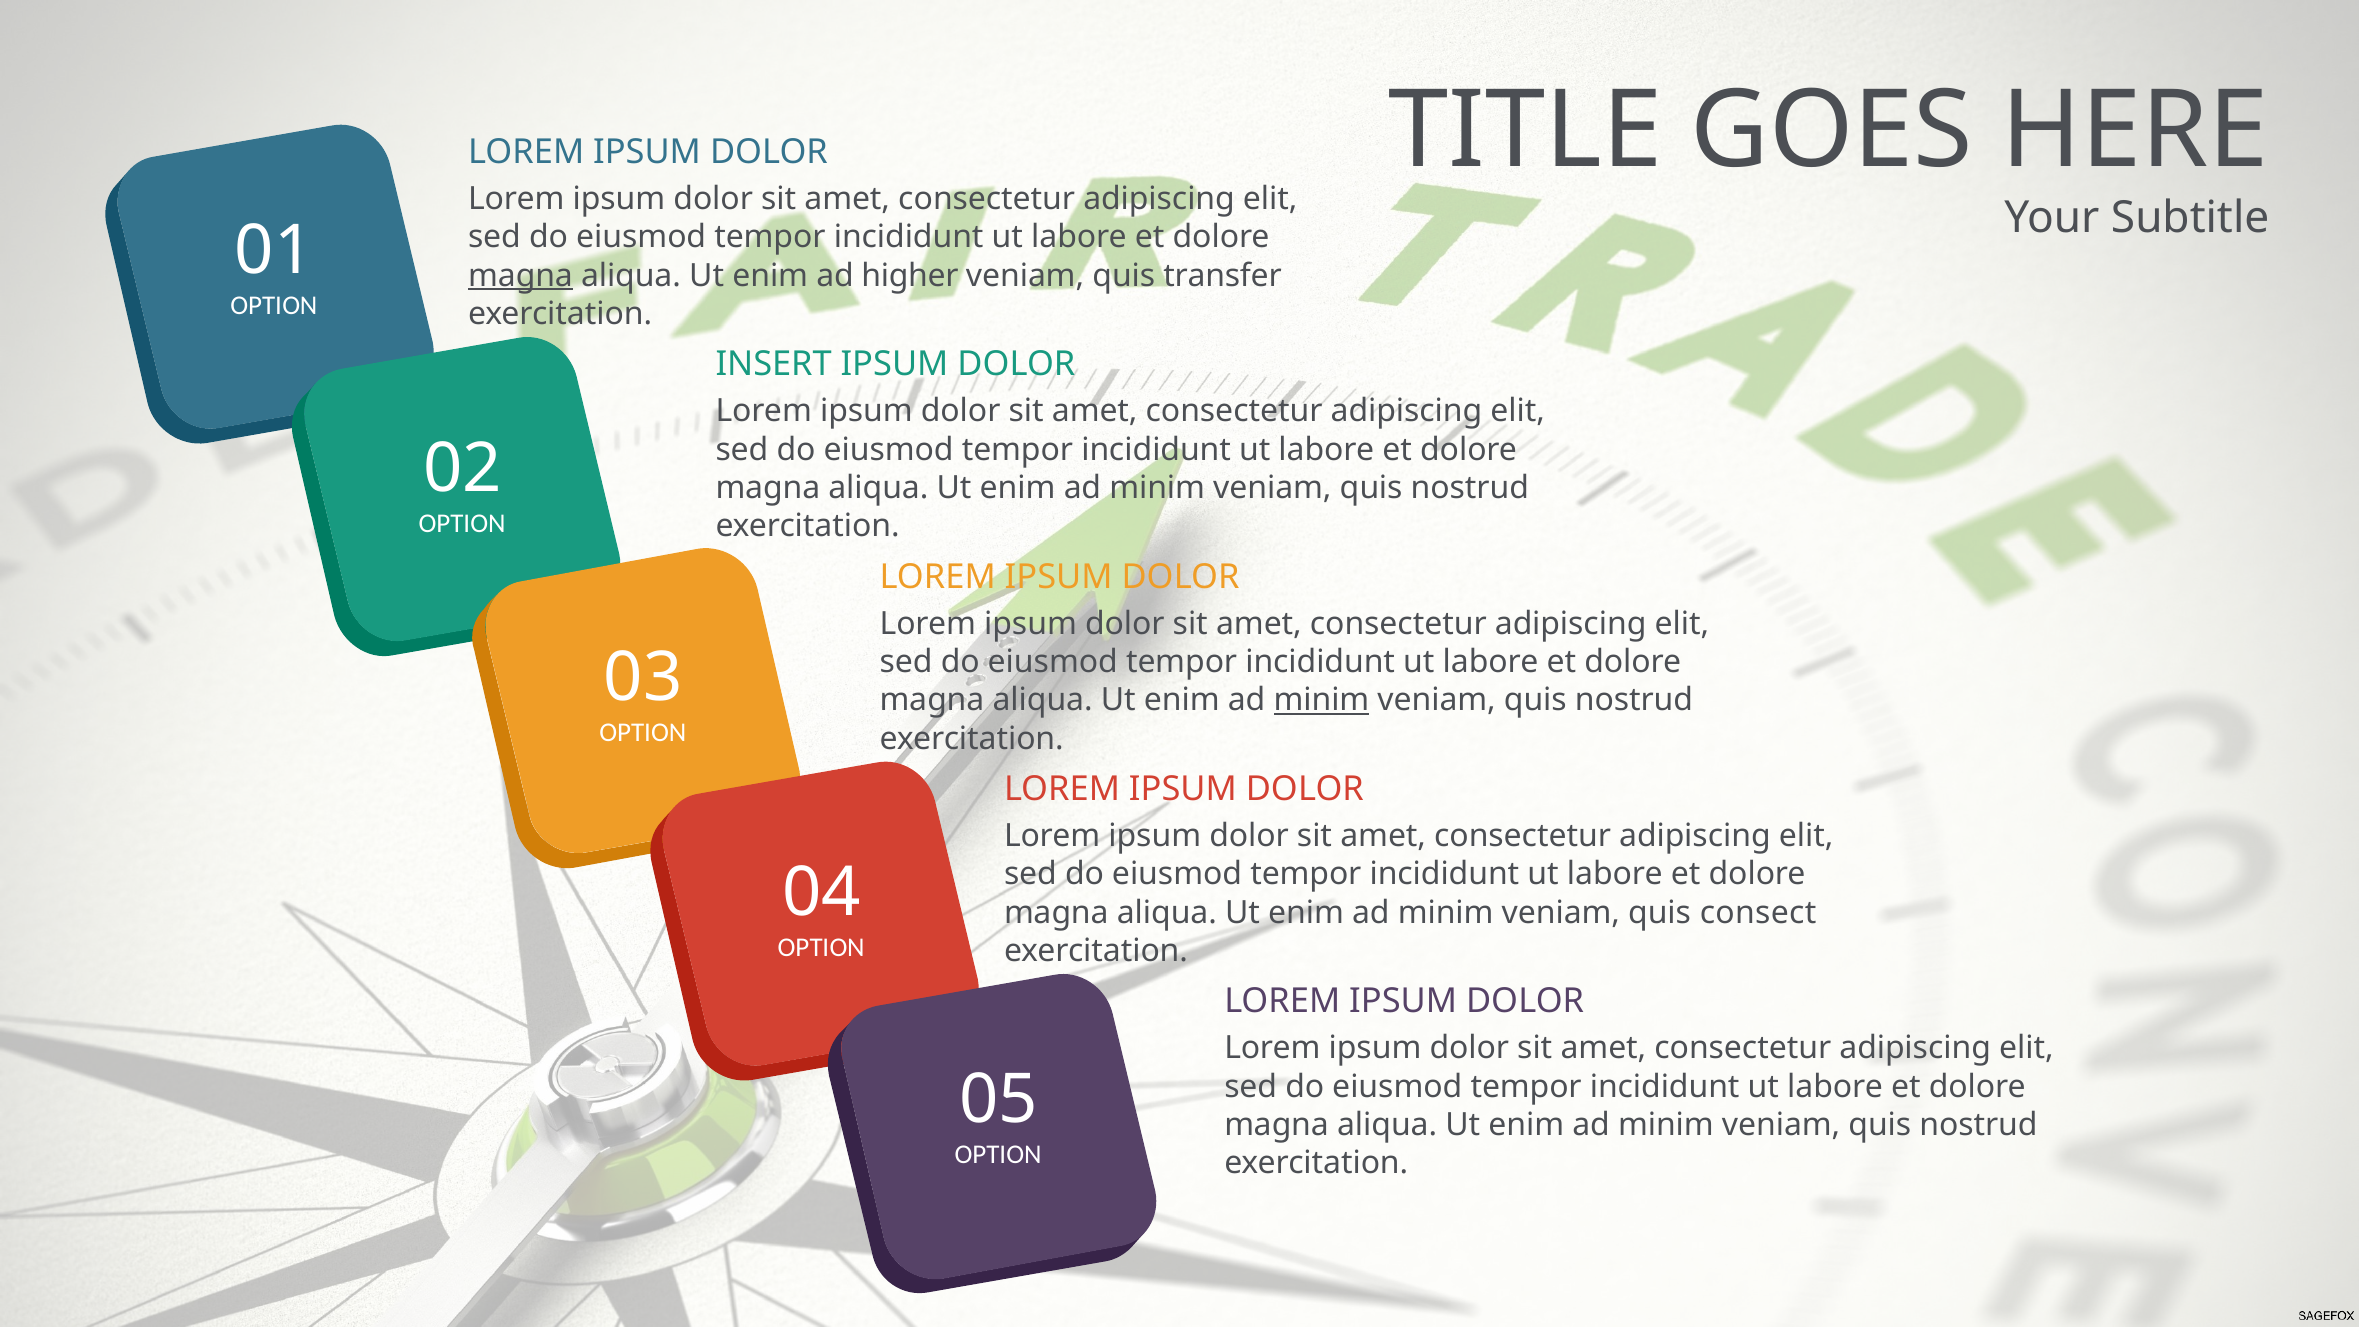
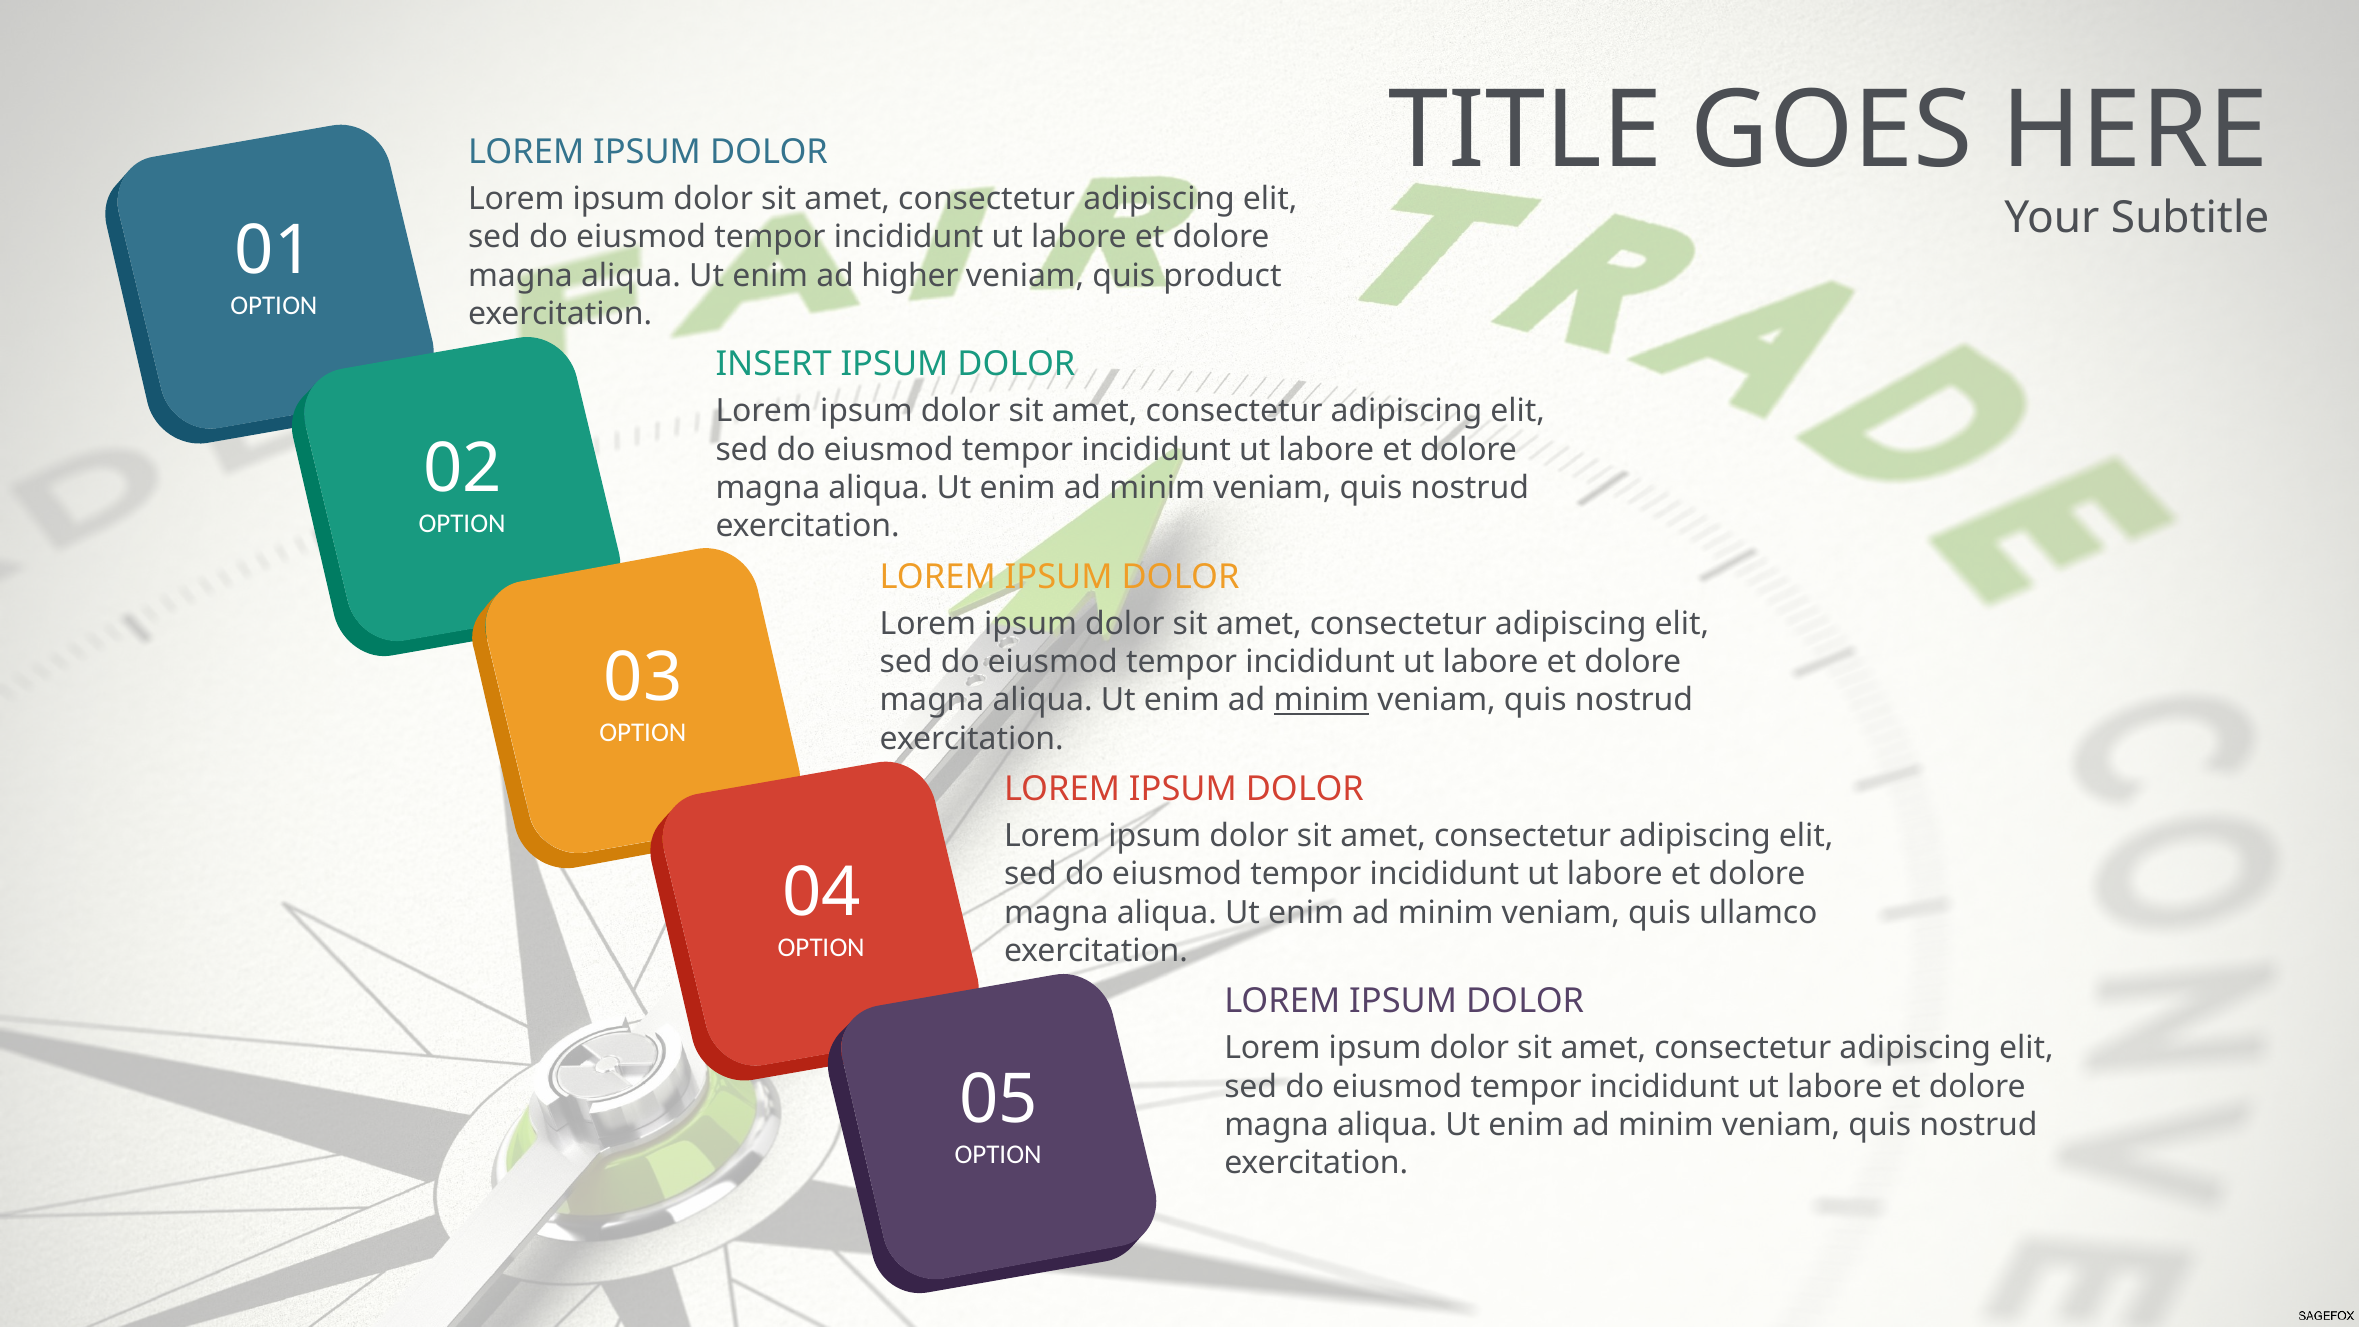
magna underline: present -> none (521, 276)
transfer: transfer -> product (1222, 276)
consect: consect -> ullamco (1758, 913)
